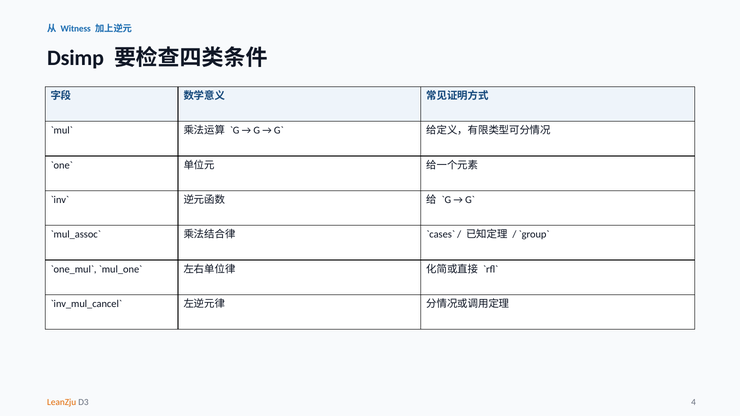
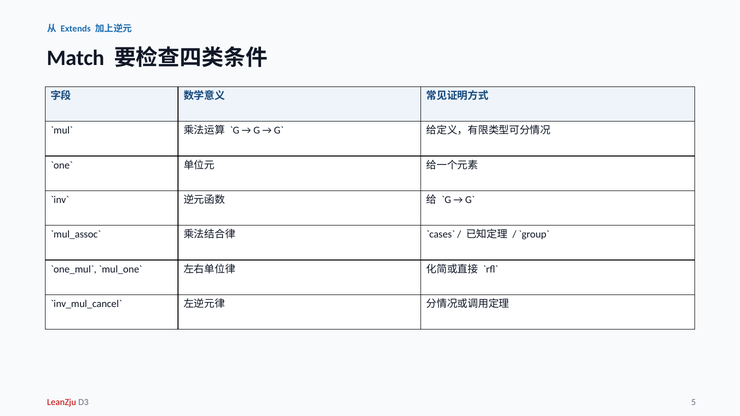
Witness: Witness -> Extends (76, 29)
Dsimp: Dsimp -> Match (76, 58)
LeanZju colour: orange -> red (62, 403)
4: 4 -> 5 (694, 403)
